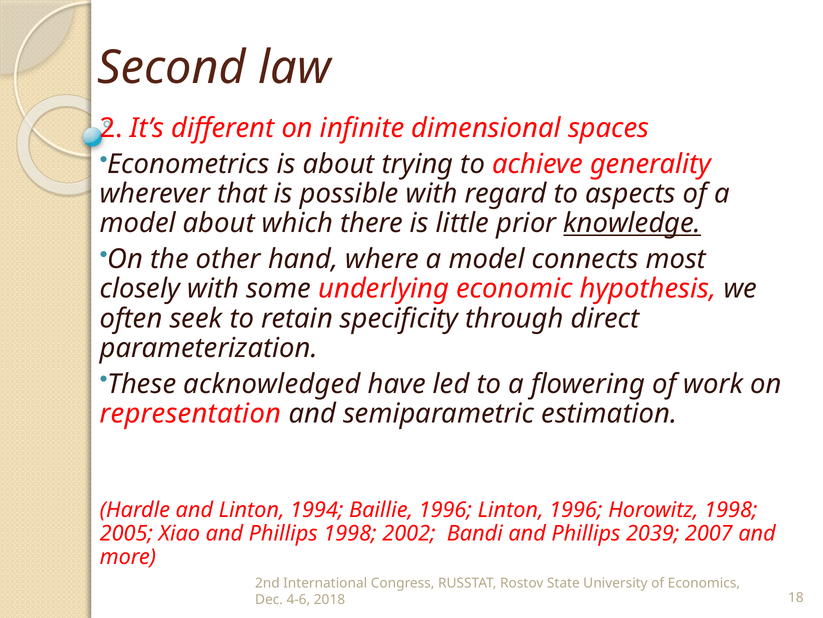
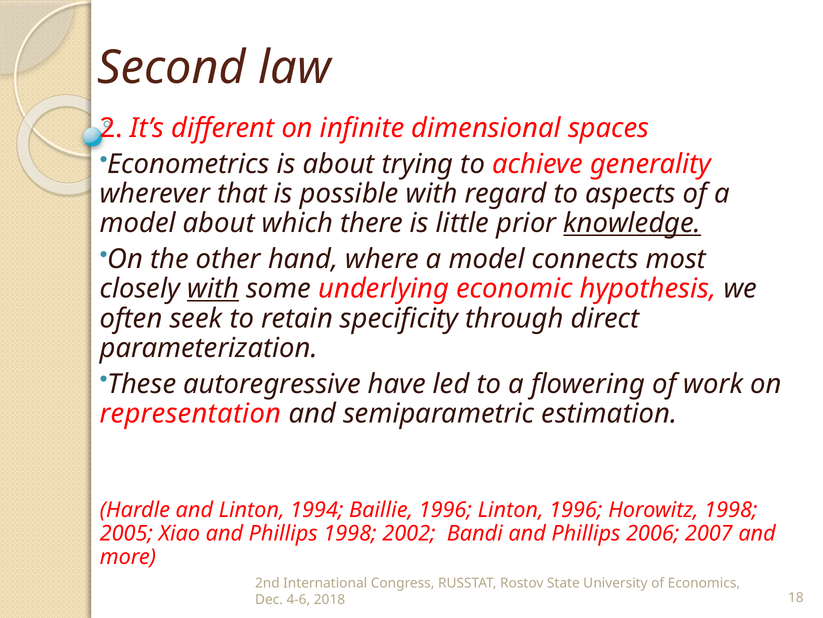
with underline: none -> present (213, 289)
acknowledged: acknowledged -> autoregressive (272, 384)
2039: 2039 -> 2006 (653, 533)
